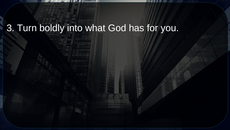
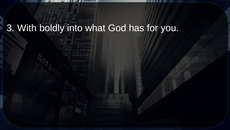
Turn: Turn -> With (27, 28)
